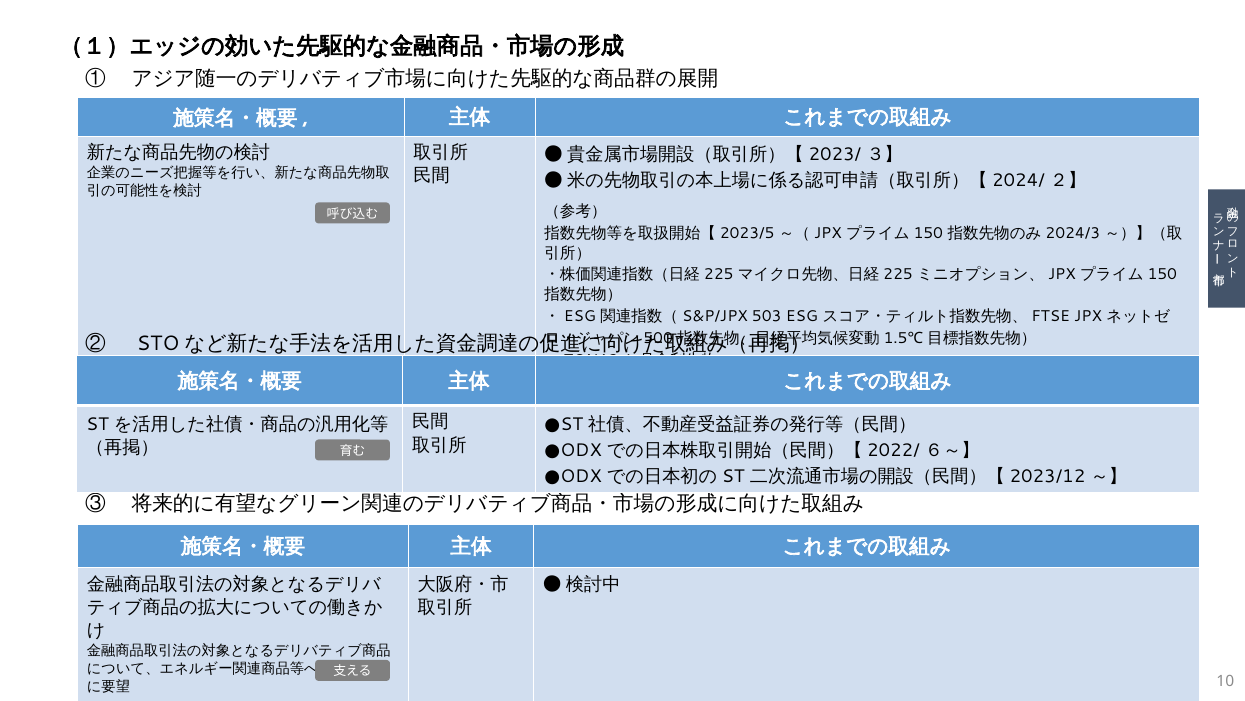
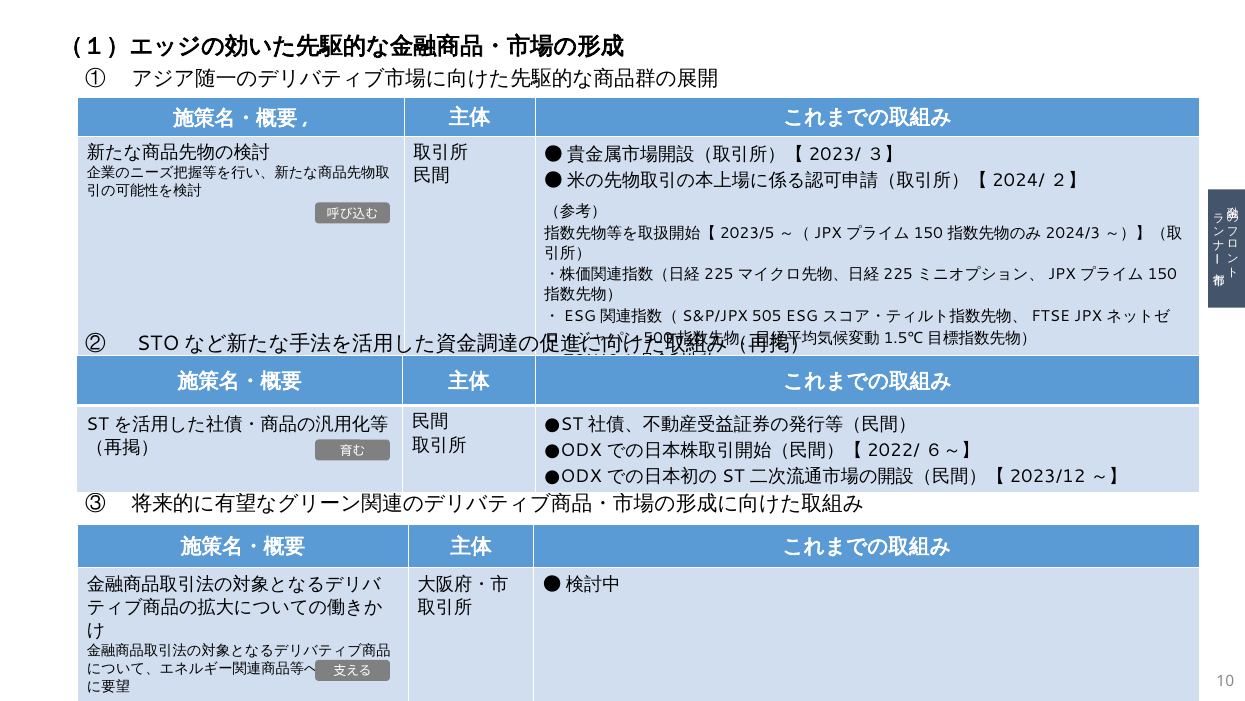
503: 503 -> 505 (767, 316)
